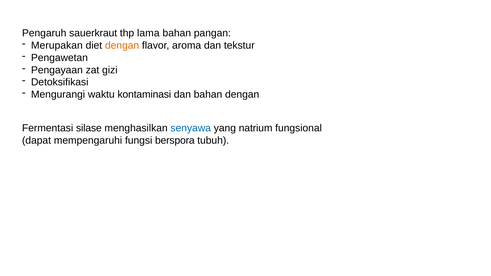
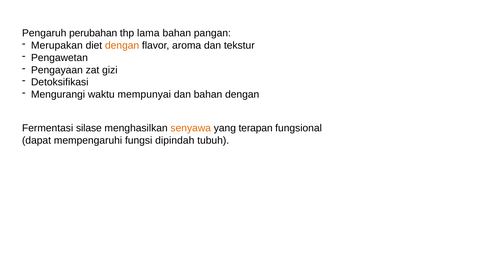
sauerkraut: sauerkraut -> perubahan (93, 33)
kontaminasi: kontaminasi -> mempunyai (144, 95)
senyawa colour: blue -> orange (191, 128)
natrium: natrium -> terapan (256, 128)
berspora: berspora -> dipindah (175, 141)
